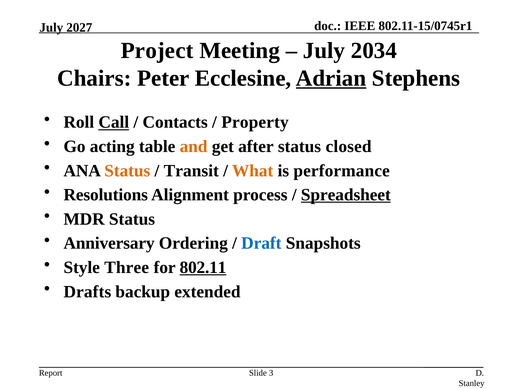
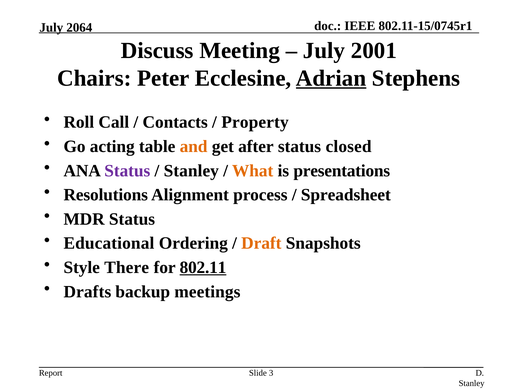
2027: 2027 -> 2064 (79, 28)
Project: Project -> Discuss (157, 50)
2034: 2034 -> 2001 (374, 50)
Call underline: present -> none (114, 122)
Status colour: orange -> purple (127, 170)
Transit: Transit -> Stanley (191, 170)
performance: performance -> presentations (342, 170)
Spreadsheet underline: present -> none (346, 195)
Anniversary: Anniversary -> Educational (109, 243)
Draft colour: blue -> orange (261, 243)
Three: Three -> There (127, 267)
extended: extended -> meetings (207, 291)
